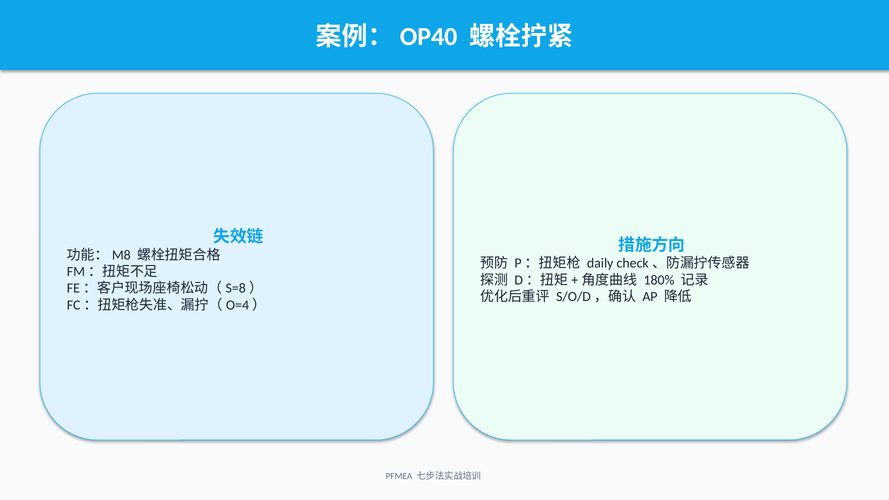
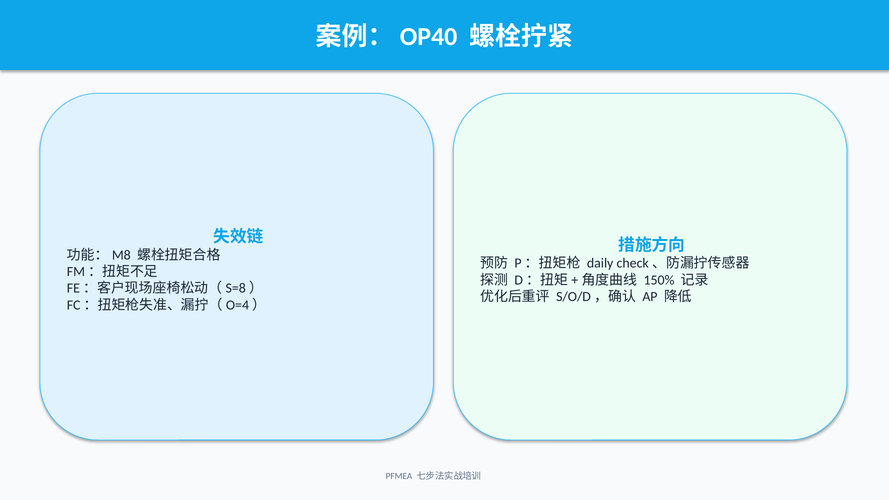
180%: 180% -> 150% (659, 280)
